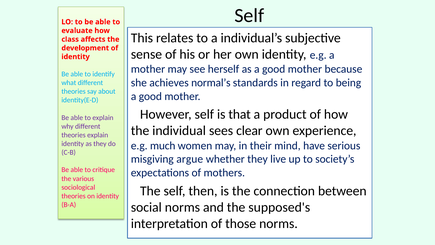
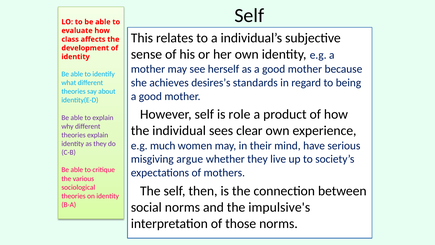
normal’s: normal’s -> desires’s (211, 83)
that: that -> role (239, 114)
supposed's: supposed's -> impulsive's (279, 207)
